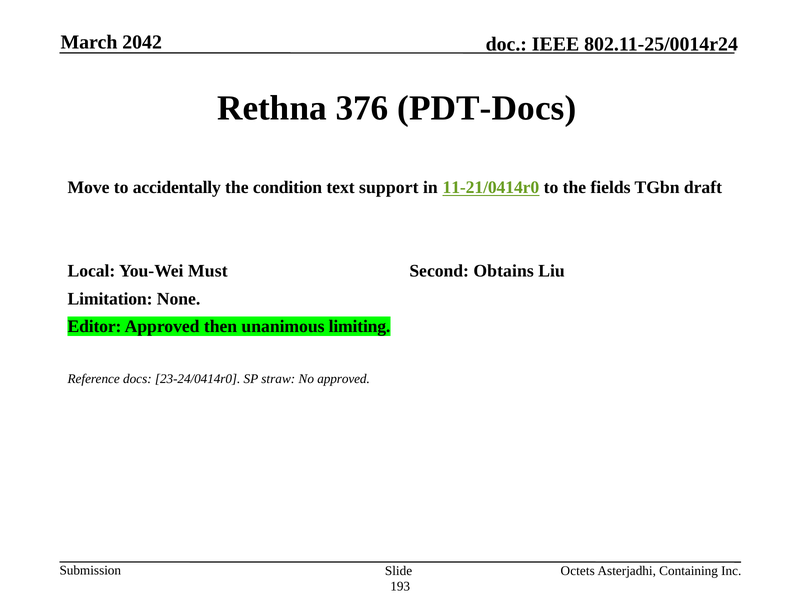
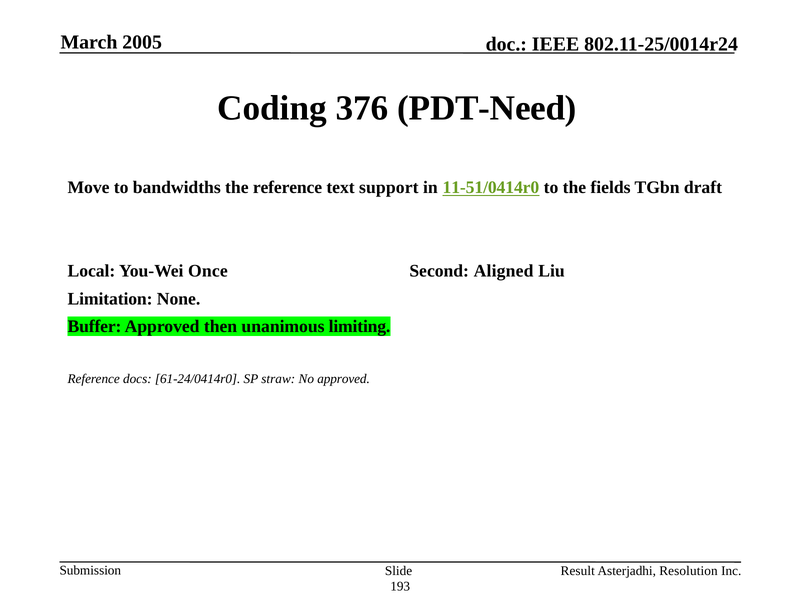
2042: 2042 -> 2005 (142, 42)
Rethna: Rethna -> Coding (272, 108)
PDT-Docs: PDT-Docs -> PDT-Need (487, 108)
accidentally: accidentally -> bandwidths (177, 188)
the condition: condition -> reference (288, 188)
11-21/0414r0: 11-21/0414r0 -> 11-51/0414r0 (491, 188)
Must: Must -> Once (208, 271)
Obtains: Obtains -> Aligned (504, 271)
Editor: Editor -> Buffer (94, 327)
23-24/0414r0: 23-24/0414r0 -> 61-24/0414r0 (198, 379)
Octets: Octets -> Result (578, 571)
Containing: Containing -> Resolution (688, 571)
